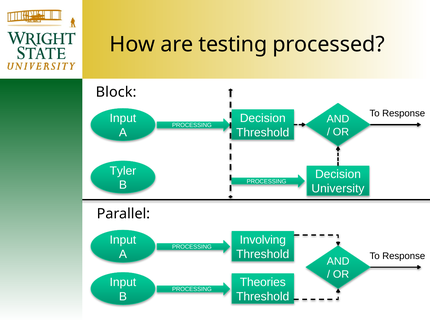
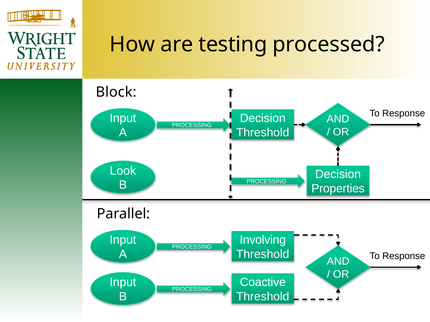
Tyler: Tyler -> Look (123, 171)
University: University -> Properties (338, 189)
Theories: Theories -> Coactive (263, 283)
